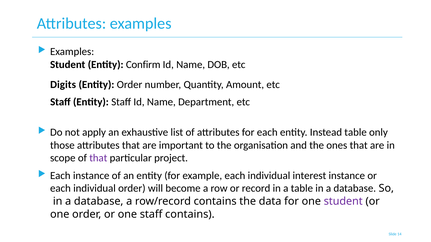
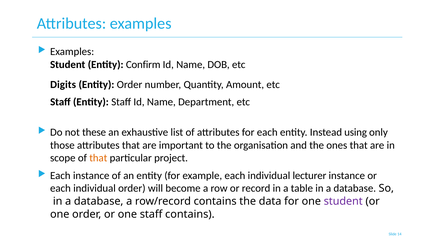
apply: apply -> these (94, 133)
Instead table: table -> using (356, 133)
that colour: purple -> orange (98, 158)
interest: interest -> lecturer (309, 176)
